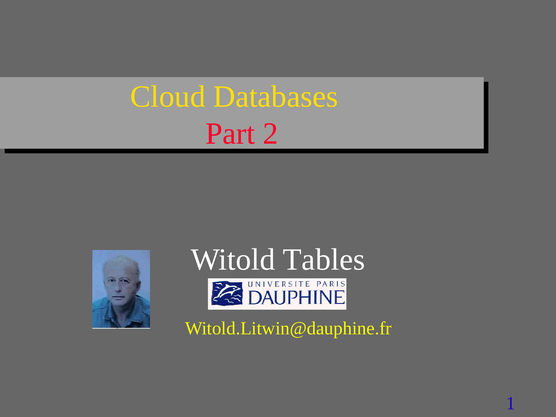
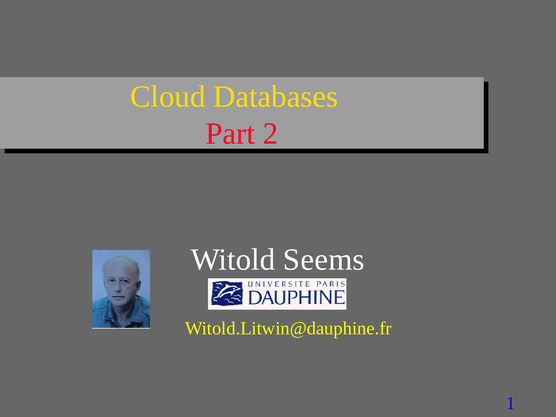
Tables: Tables -> Seems (324, 260)
